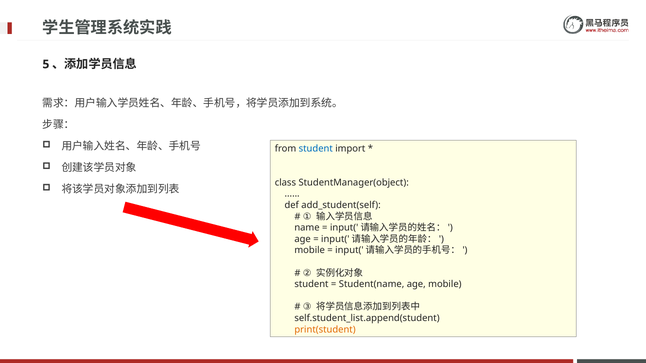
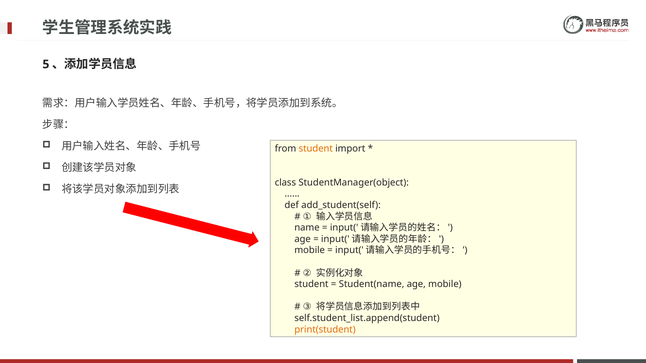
student colour: blue -> orange (316, 149)
